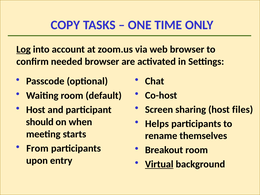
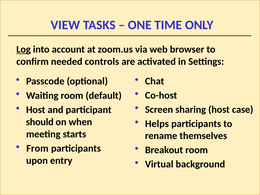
COPY: COPY -> VIEW (65, 25)
needed browser: browser -> controls (102, 61)
files: files -> case (243, 110)
Virtual underline: present -> none (159, 164)
